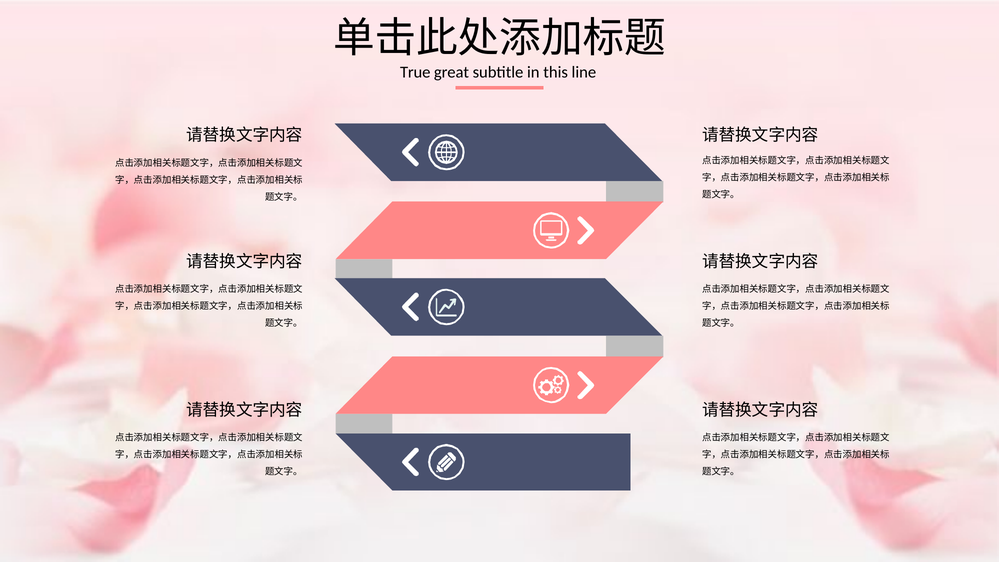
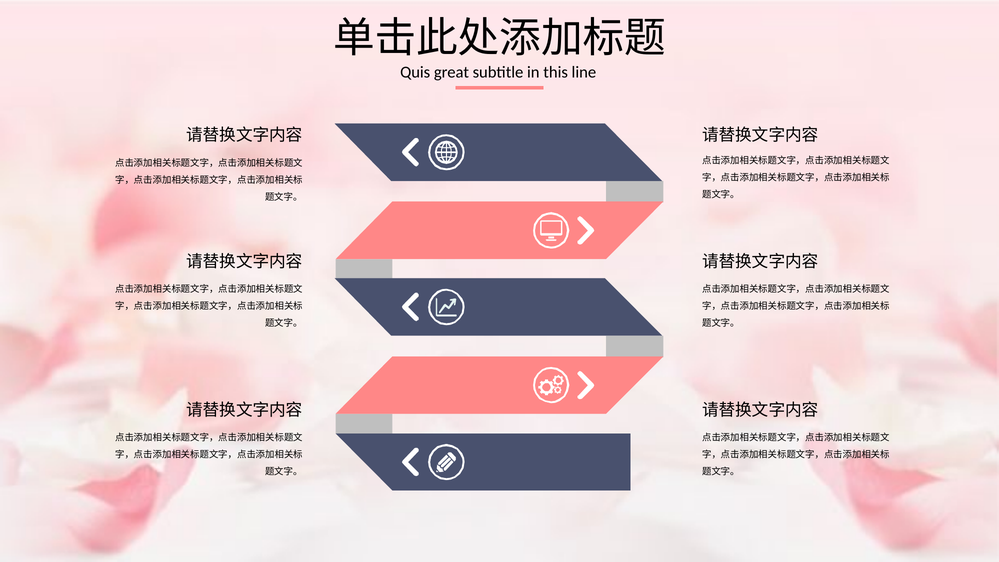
True: True -> Quis (415, 72)
